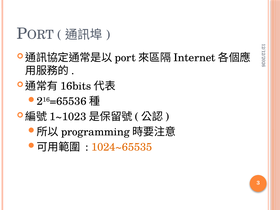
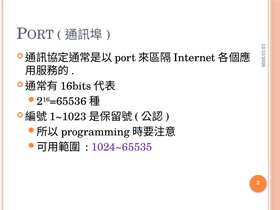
1024~65535 colour: orange -> purple (122, 147)
